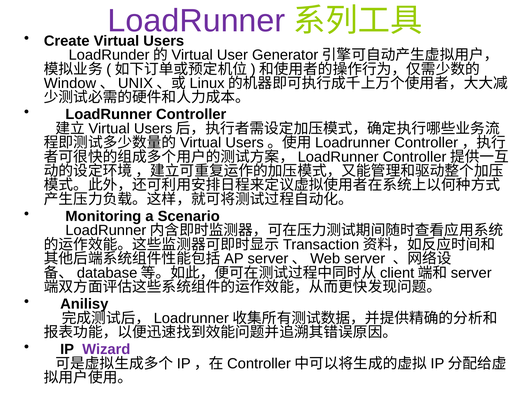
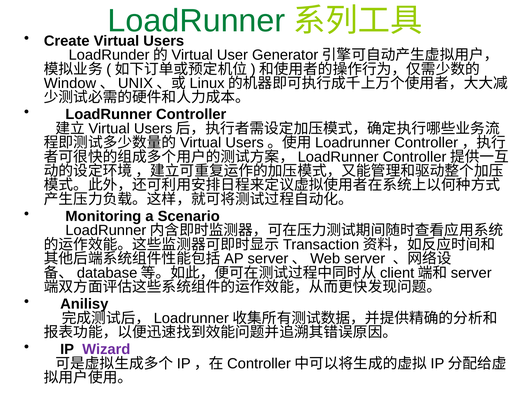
LoadRunner colour: purple -> green (196, 21)
